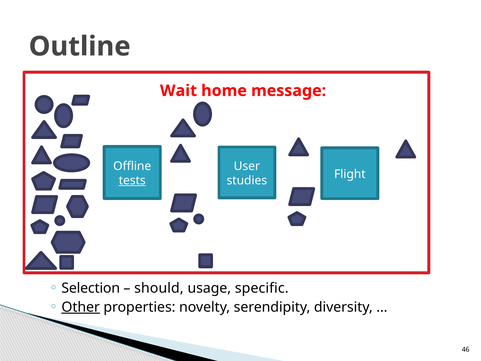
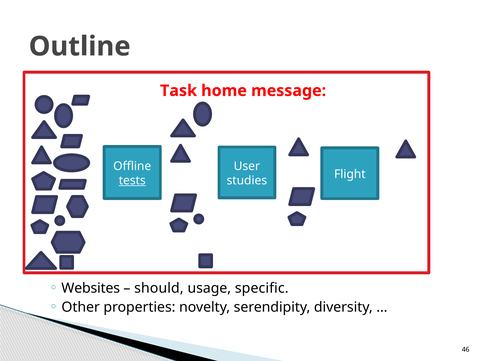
Wait: Wait -> Task (179, 91)
Selection: Selection -> Websites (91, 288)
Other underline: present -> none (81, 307)
